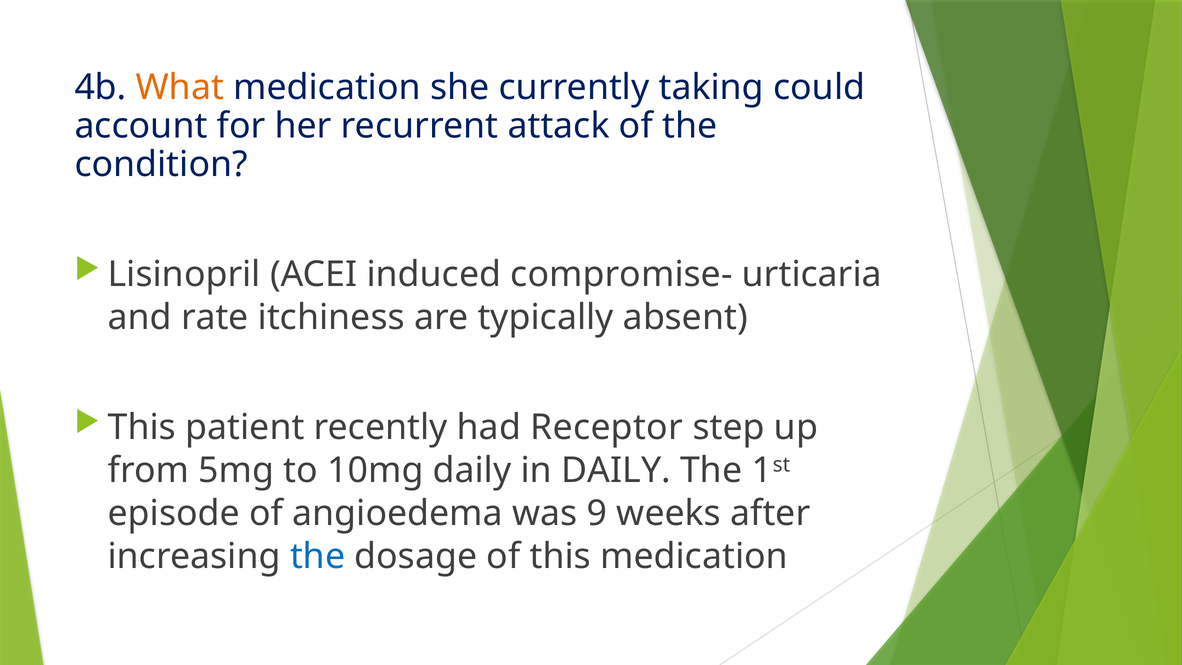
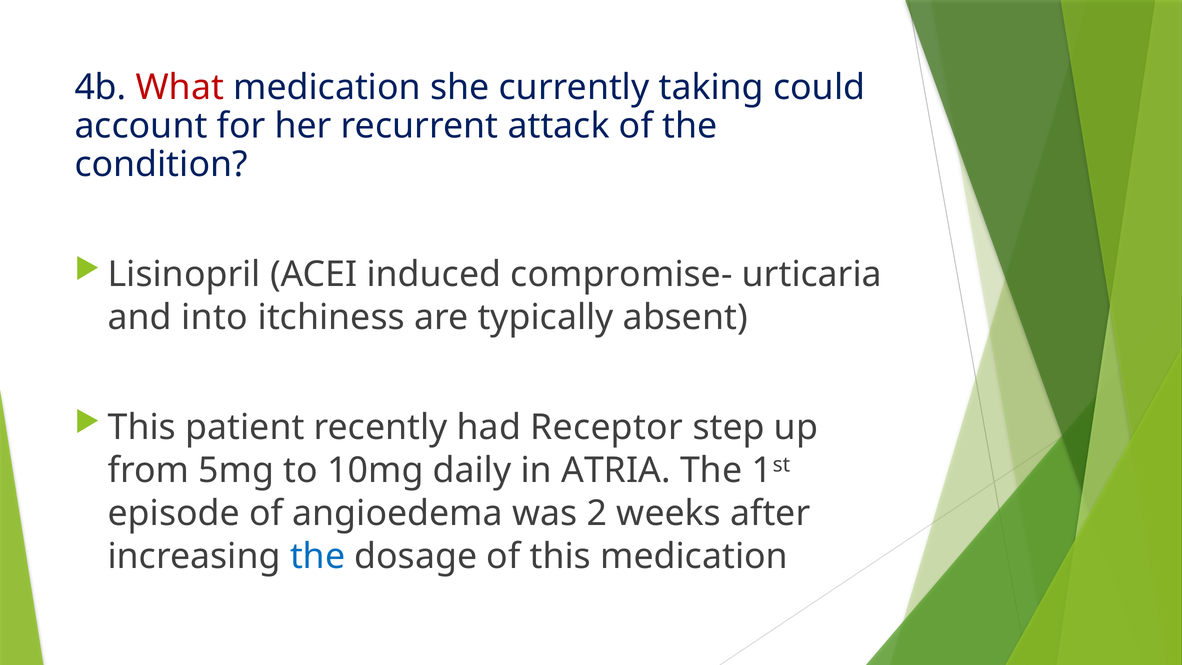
What colour: orange -> red (180, 87)
rate: rate -> into (215, 317)
in DAILY: DAILY -> ATRIA (616, 470)
9: 9 -> 2 (597, 513)
